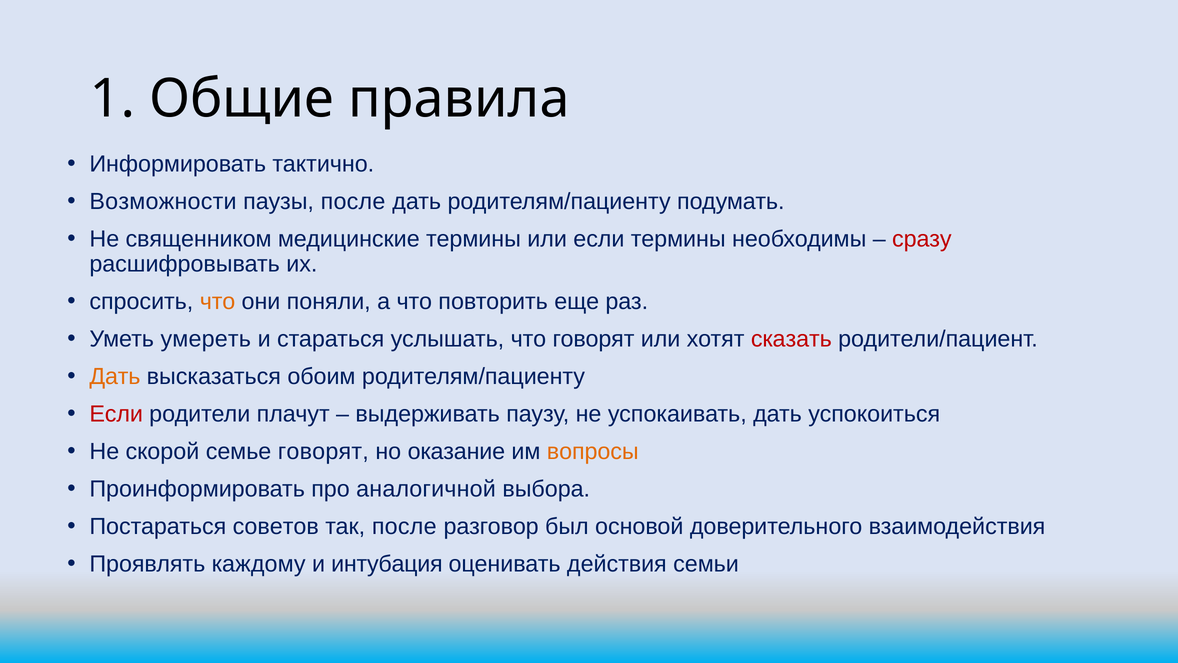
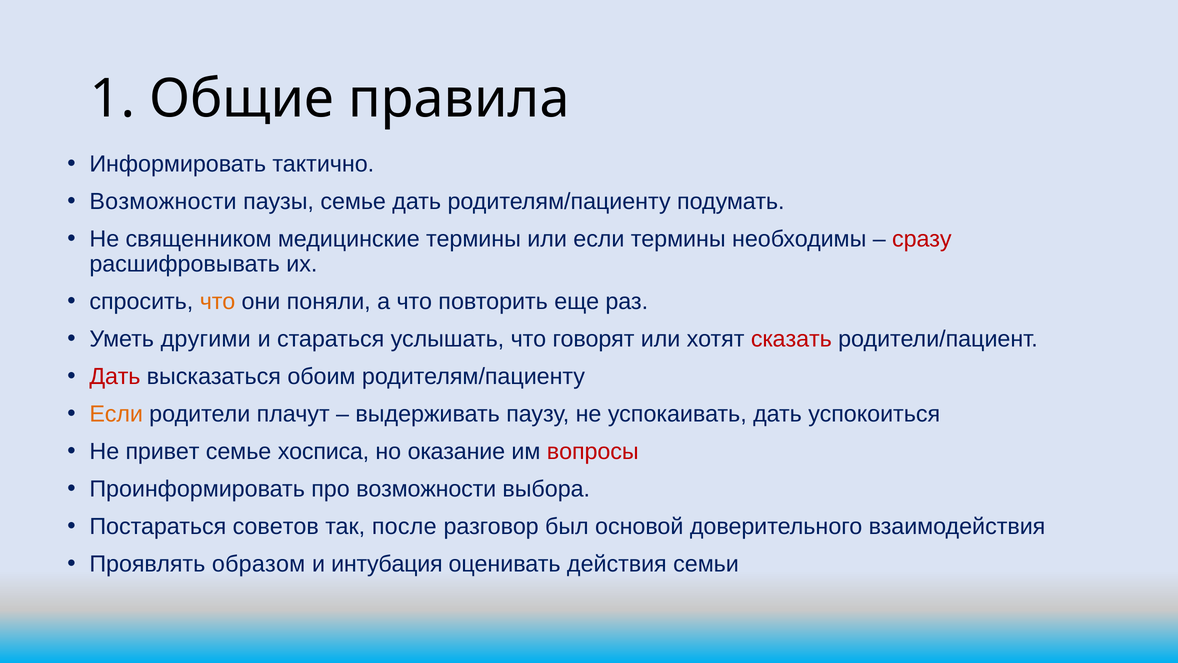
паузы после: после -> семье (353, 201)
умереть: умереть -> другими (206, 339)
Дать colour: orange -> red (115, 376)
Если colour: red -> orange (116, 414)
скорой: скорой -> привет (162, 451)
семье говорят: говорят -> хосписа (323, 451)
вопросы colour: orange -> red (593, 451)
про аналогичной: аналогичной -> возможности (426, 489)
каждому: каждому -> образом (259, 564)
